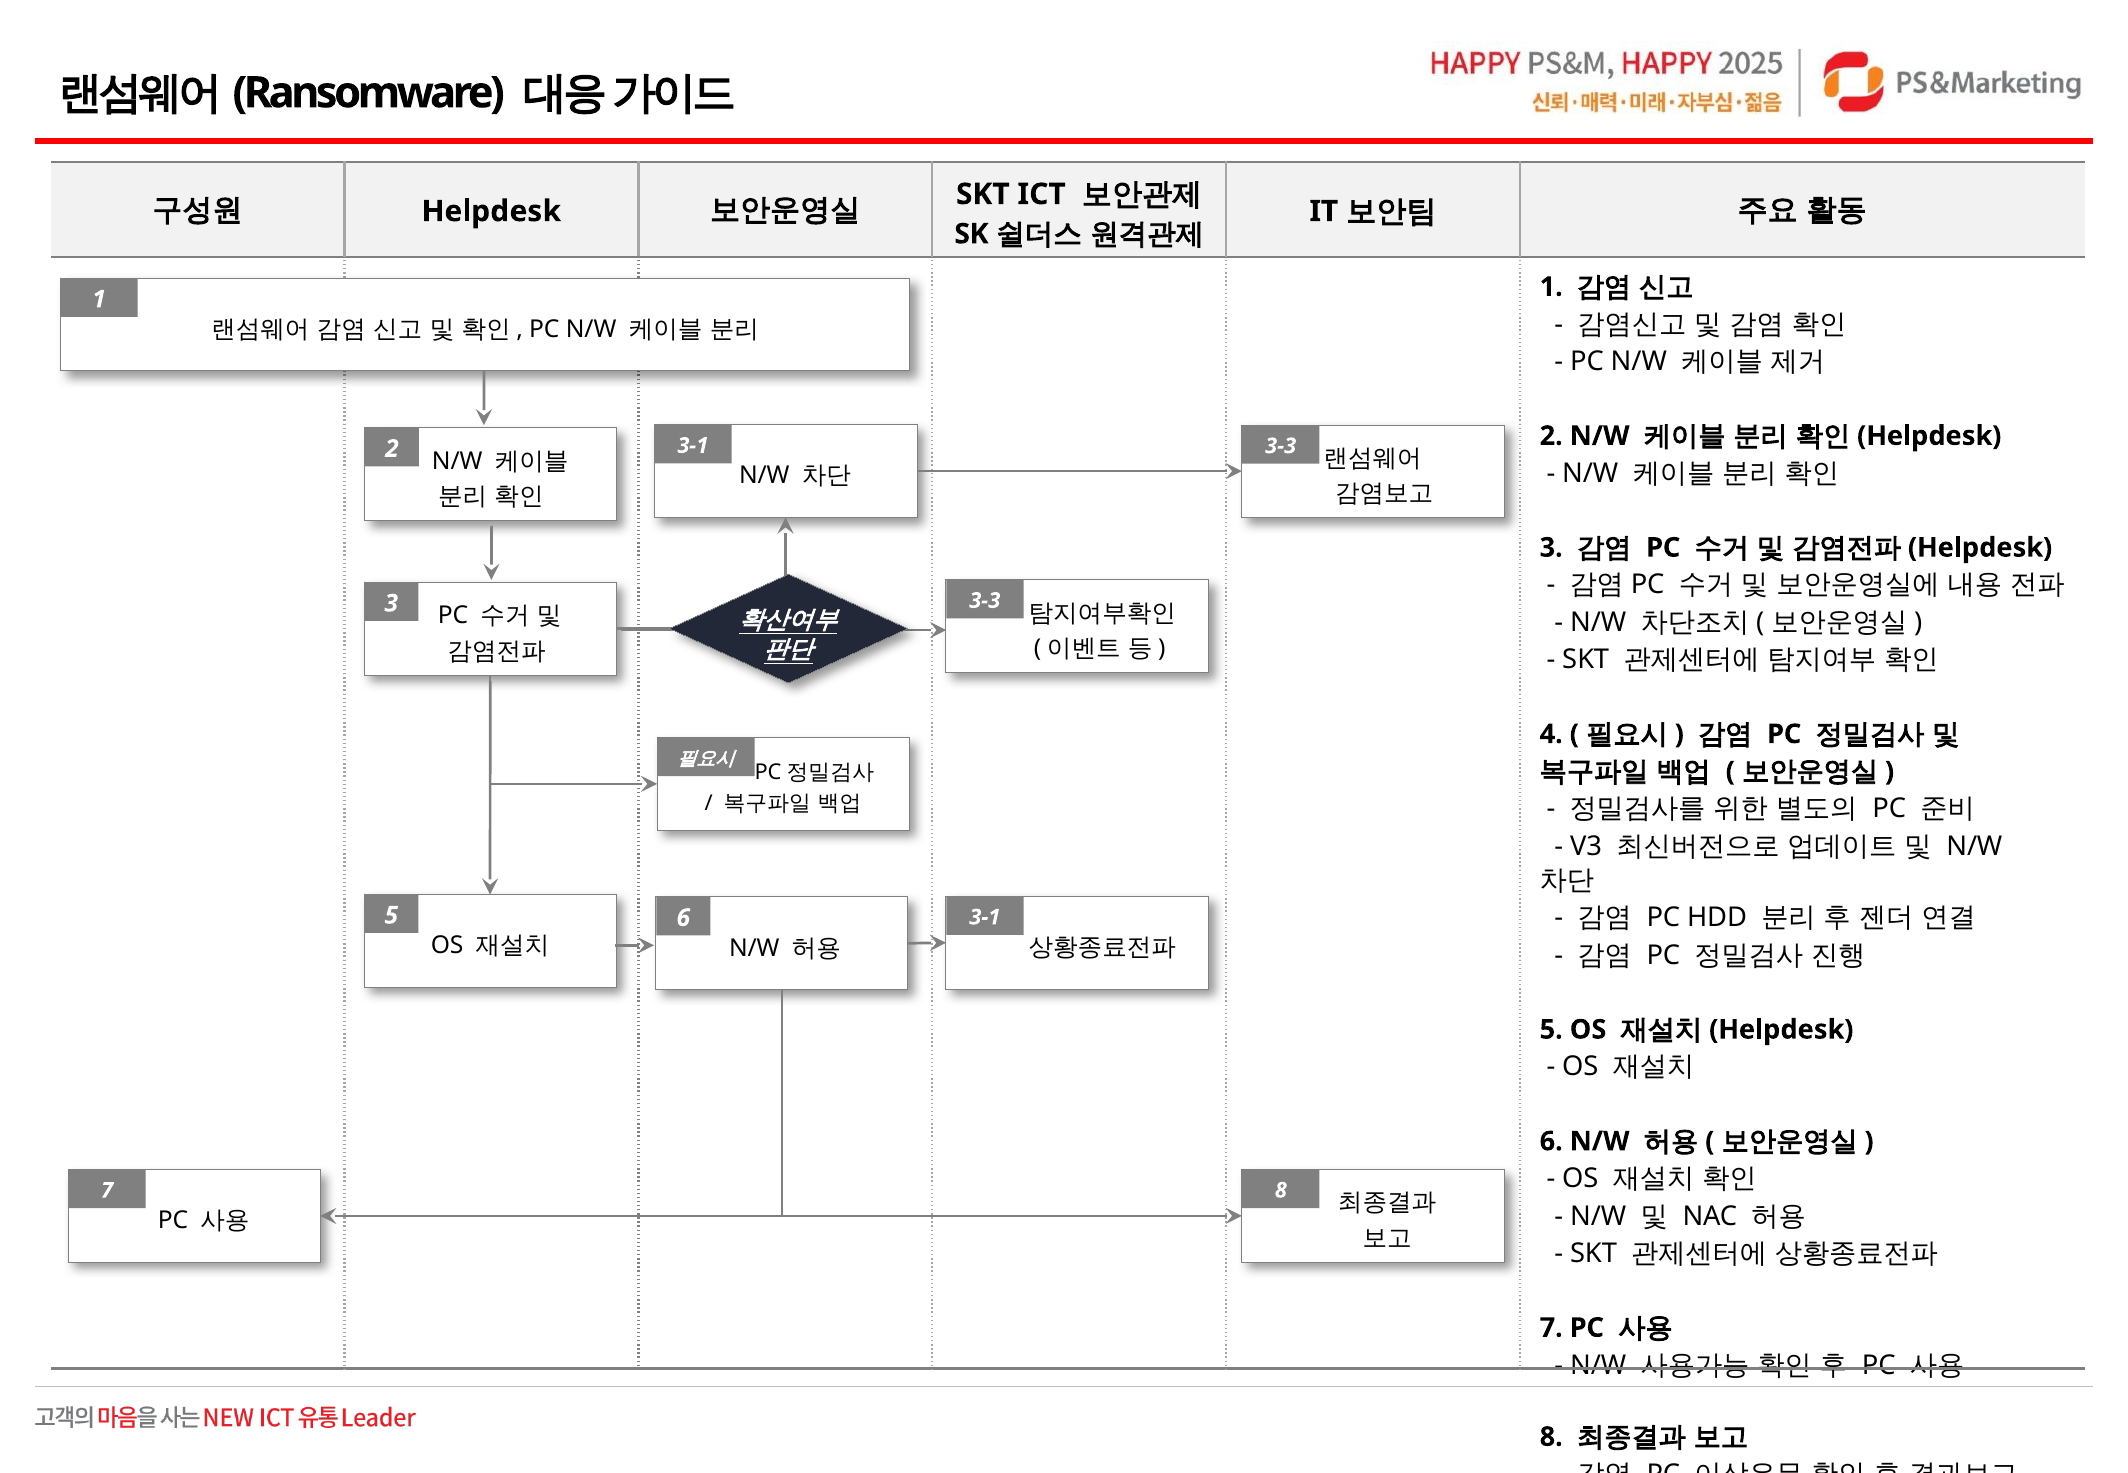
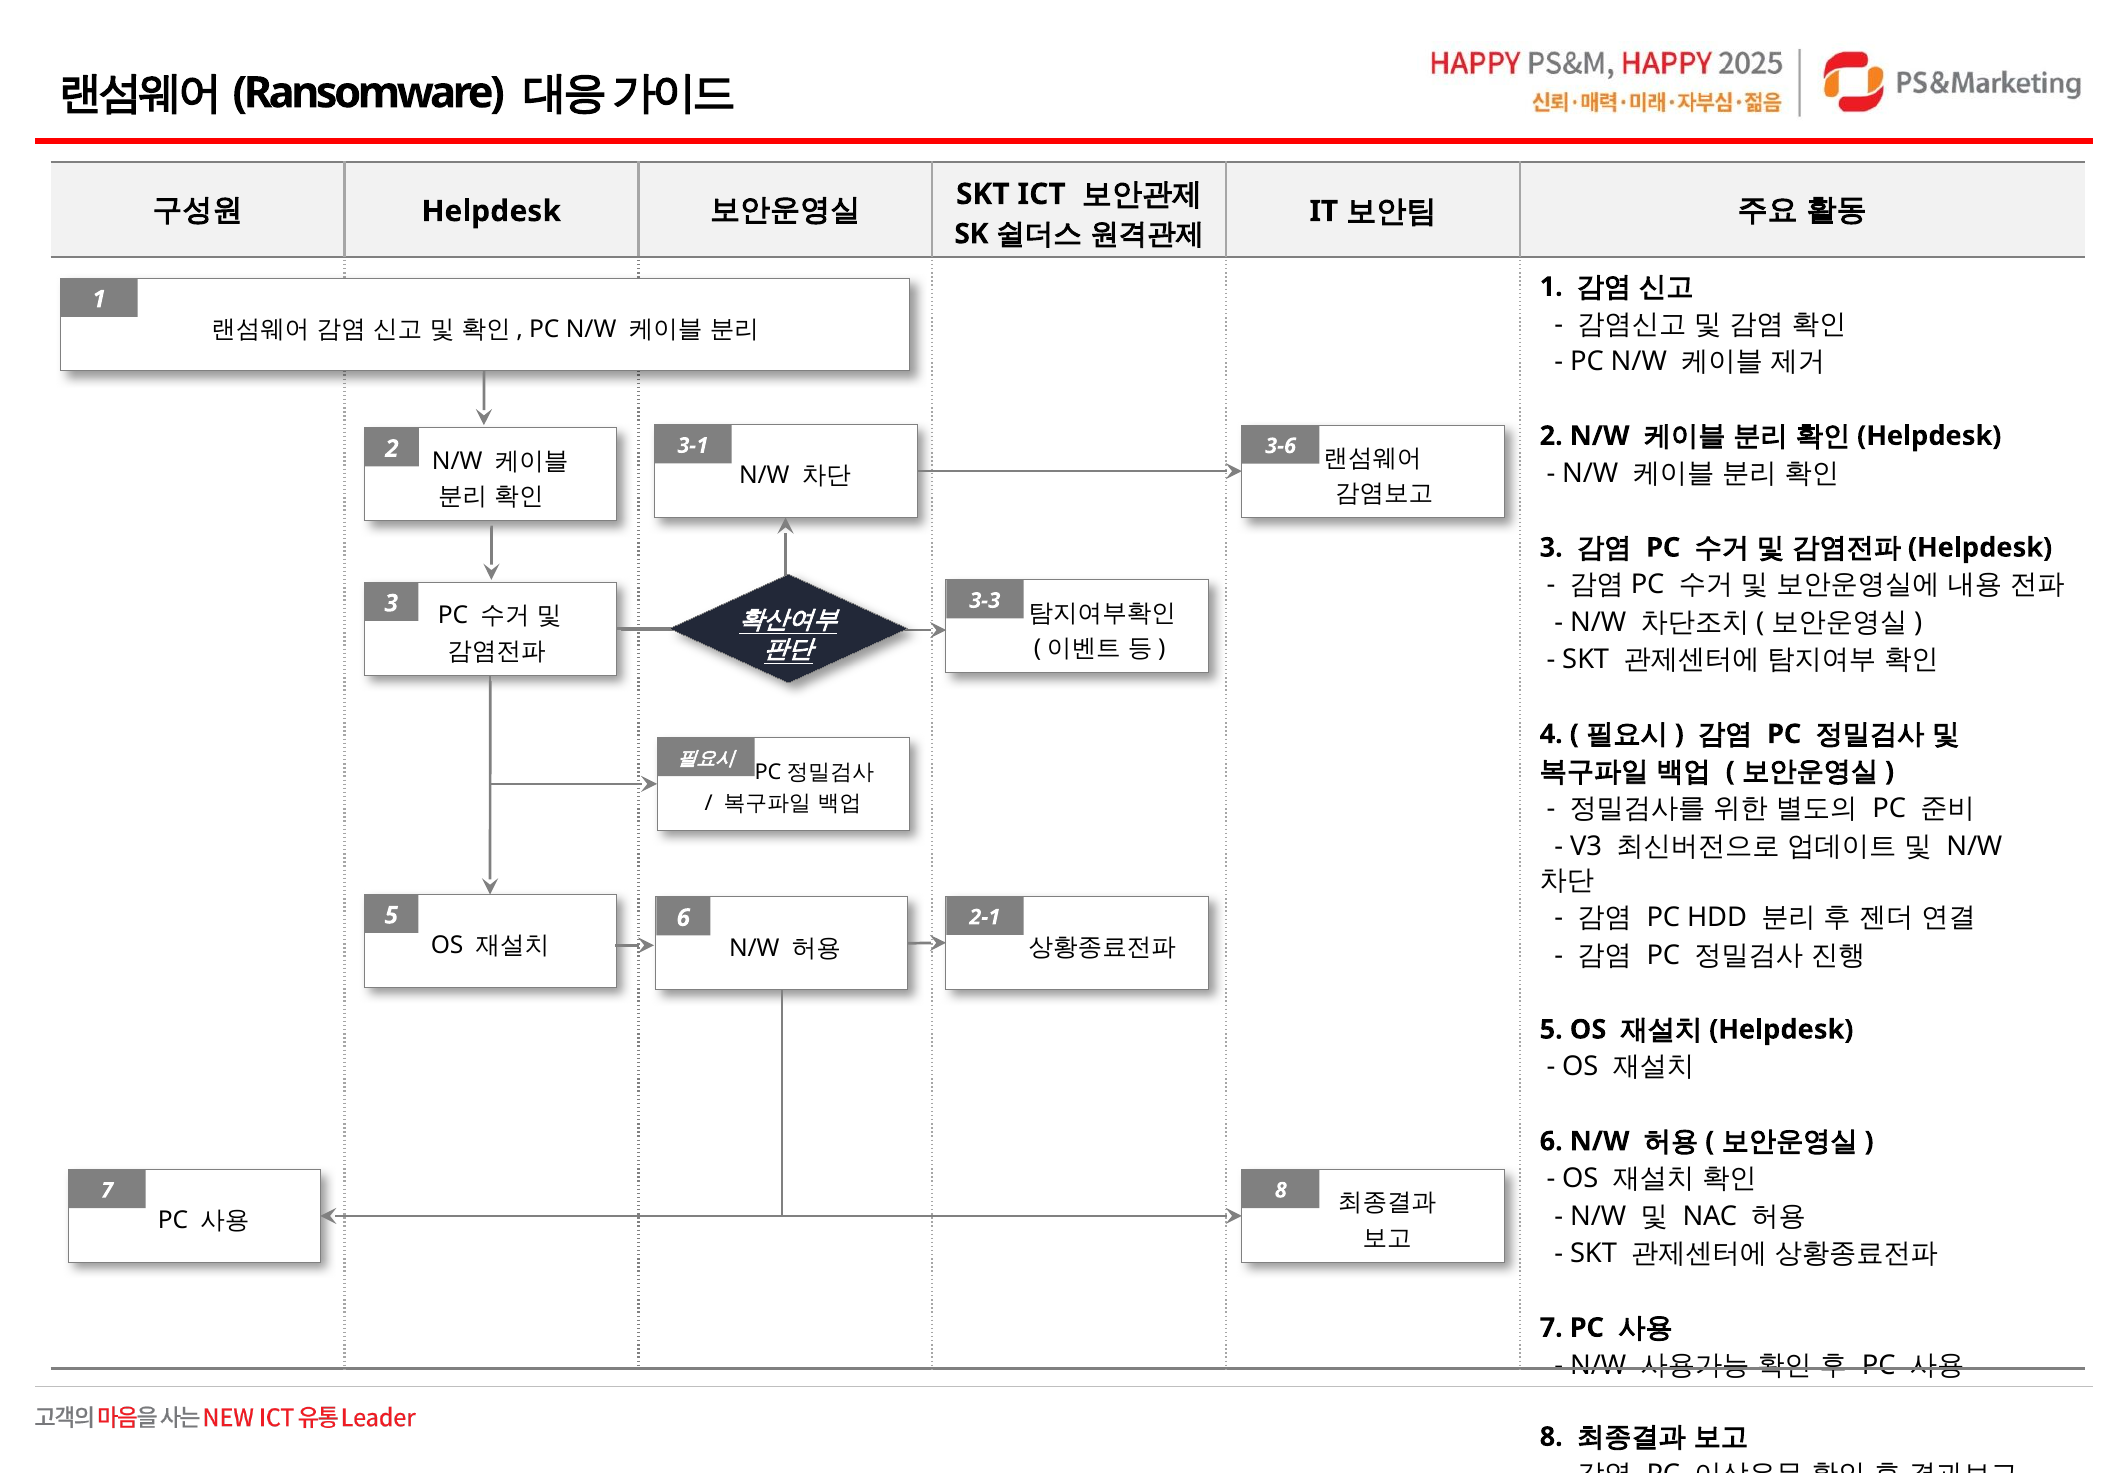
3-3: 3-3 -> 3-6 (1281, 446)
3-1: 3-1 -> 2-1 (985, 917)
